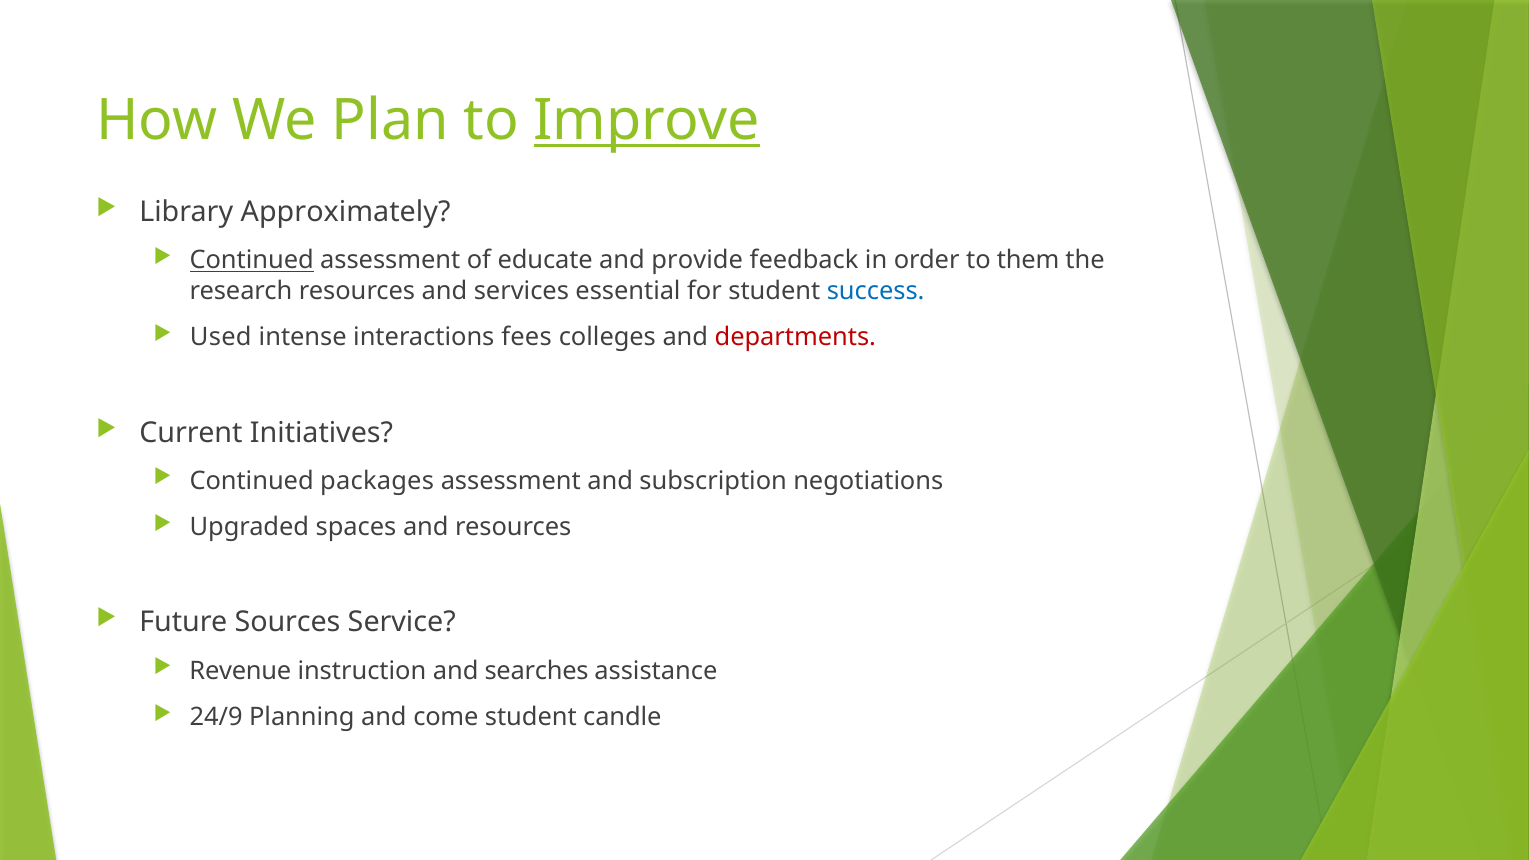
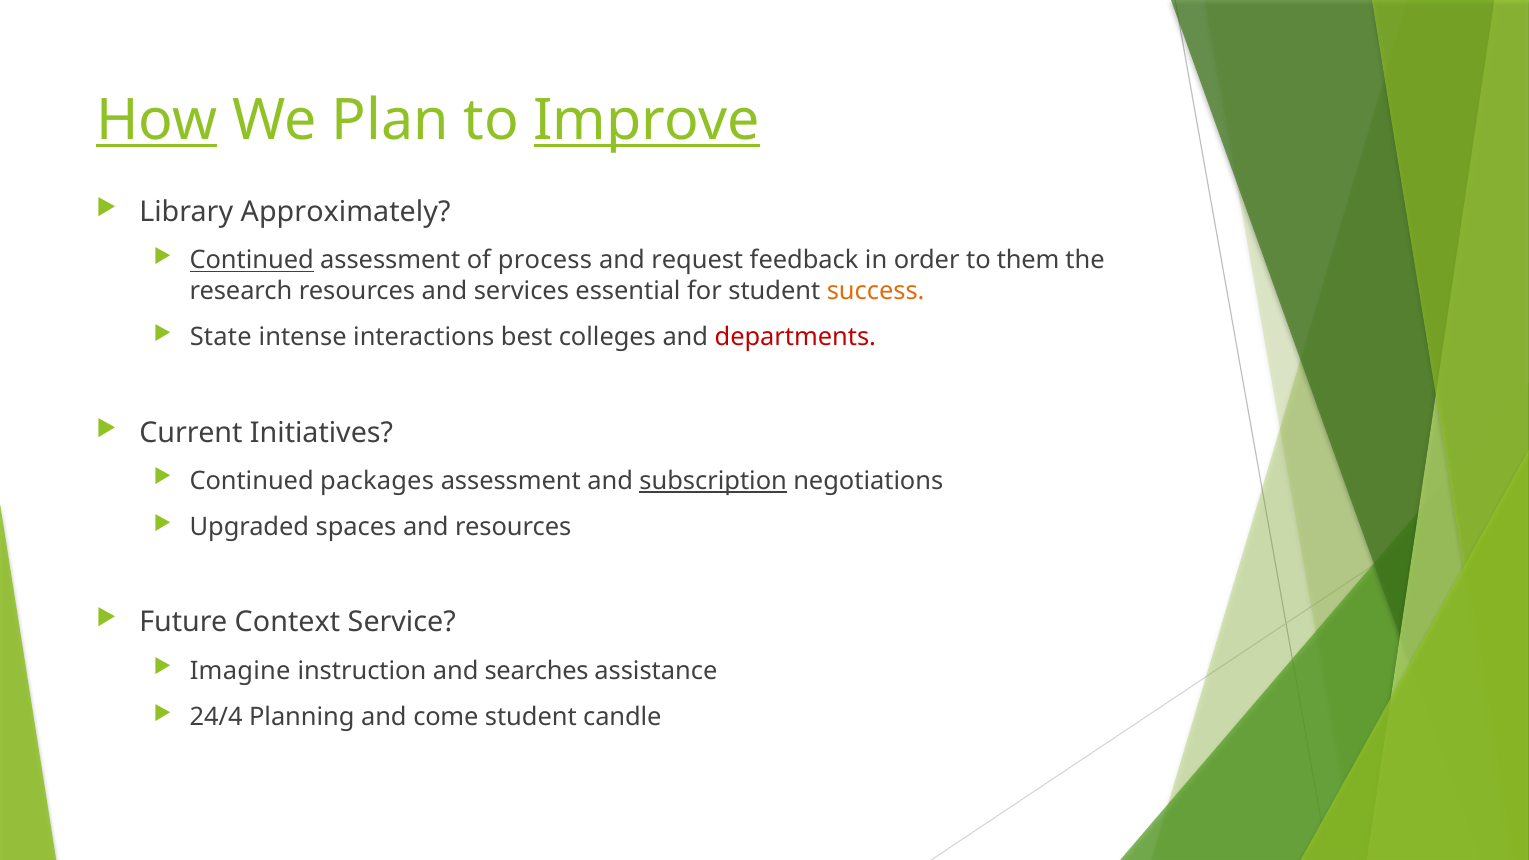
How underline: none -> present (157, 121)
educate: educate -> process (545, 260)
provide: provide -> request (697, 260)
success colour: blue -> orange (876, 291)
Used: Used -> State (221, 338)
fees: fees -> best (527, 338)
subscription underline: none -> present (713, 481)
Sources: Sources -> Context (287, 623)
Revenue: Revenue -> Imagine (240, 671)
24/9: 24/9 -> 24/4 (216, 717)
